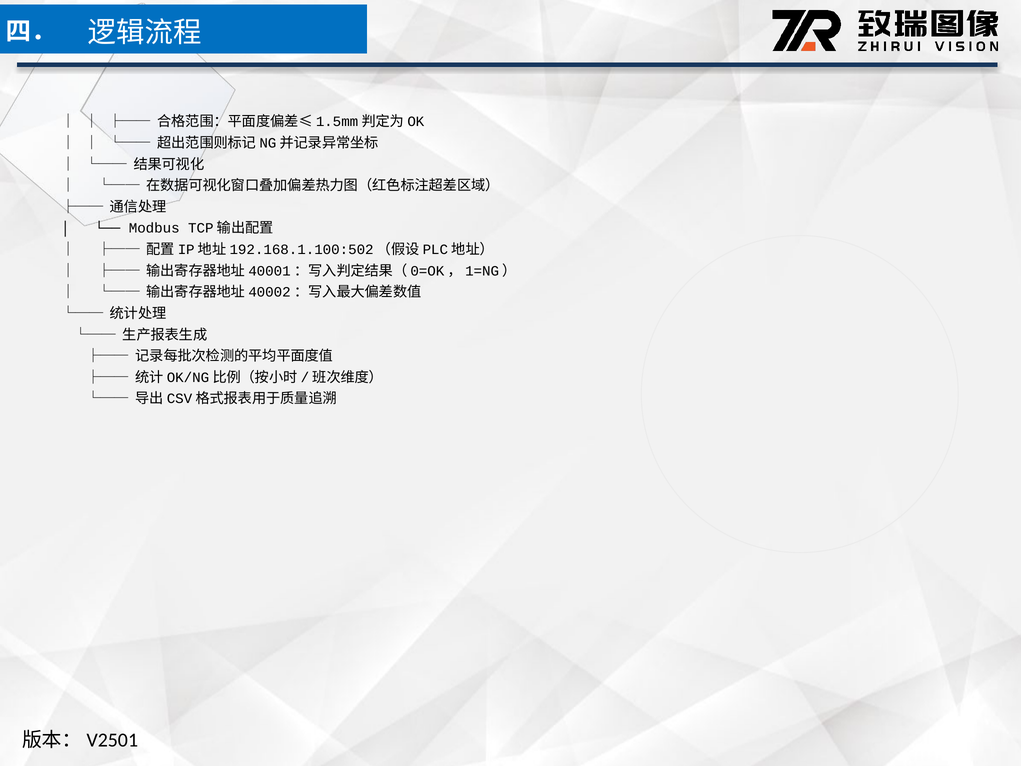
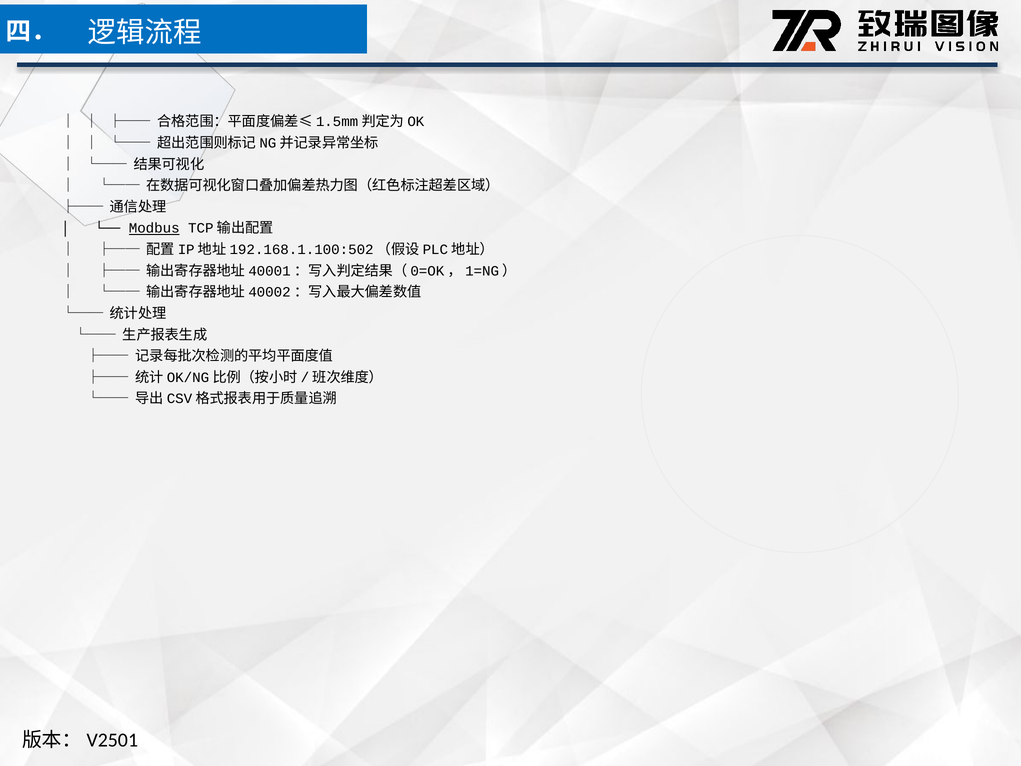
Modbus underline: none -> present (154, 228)
